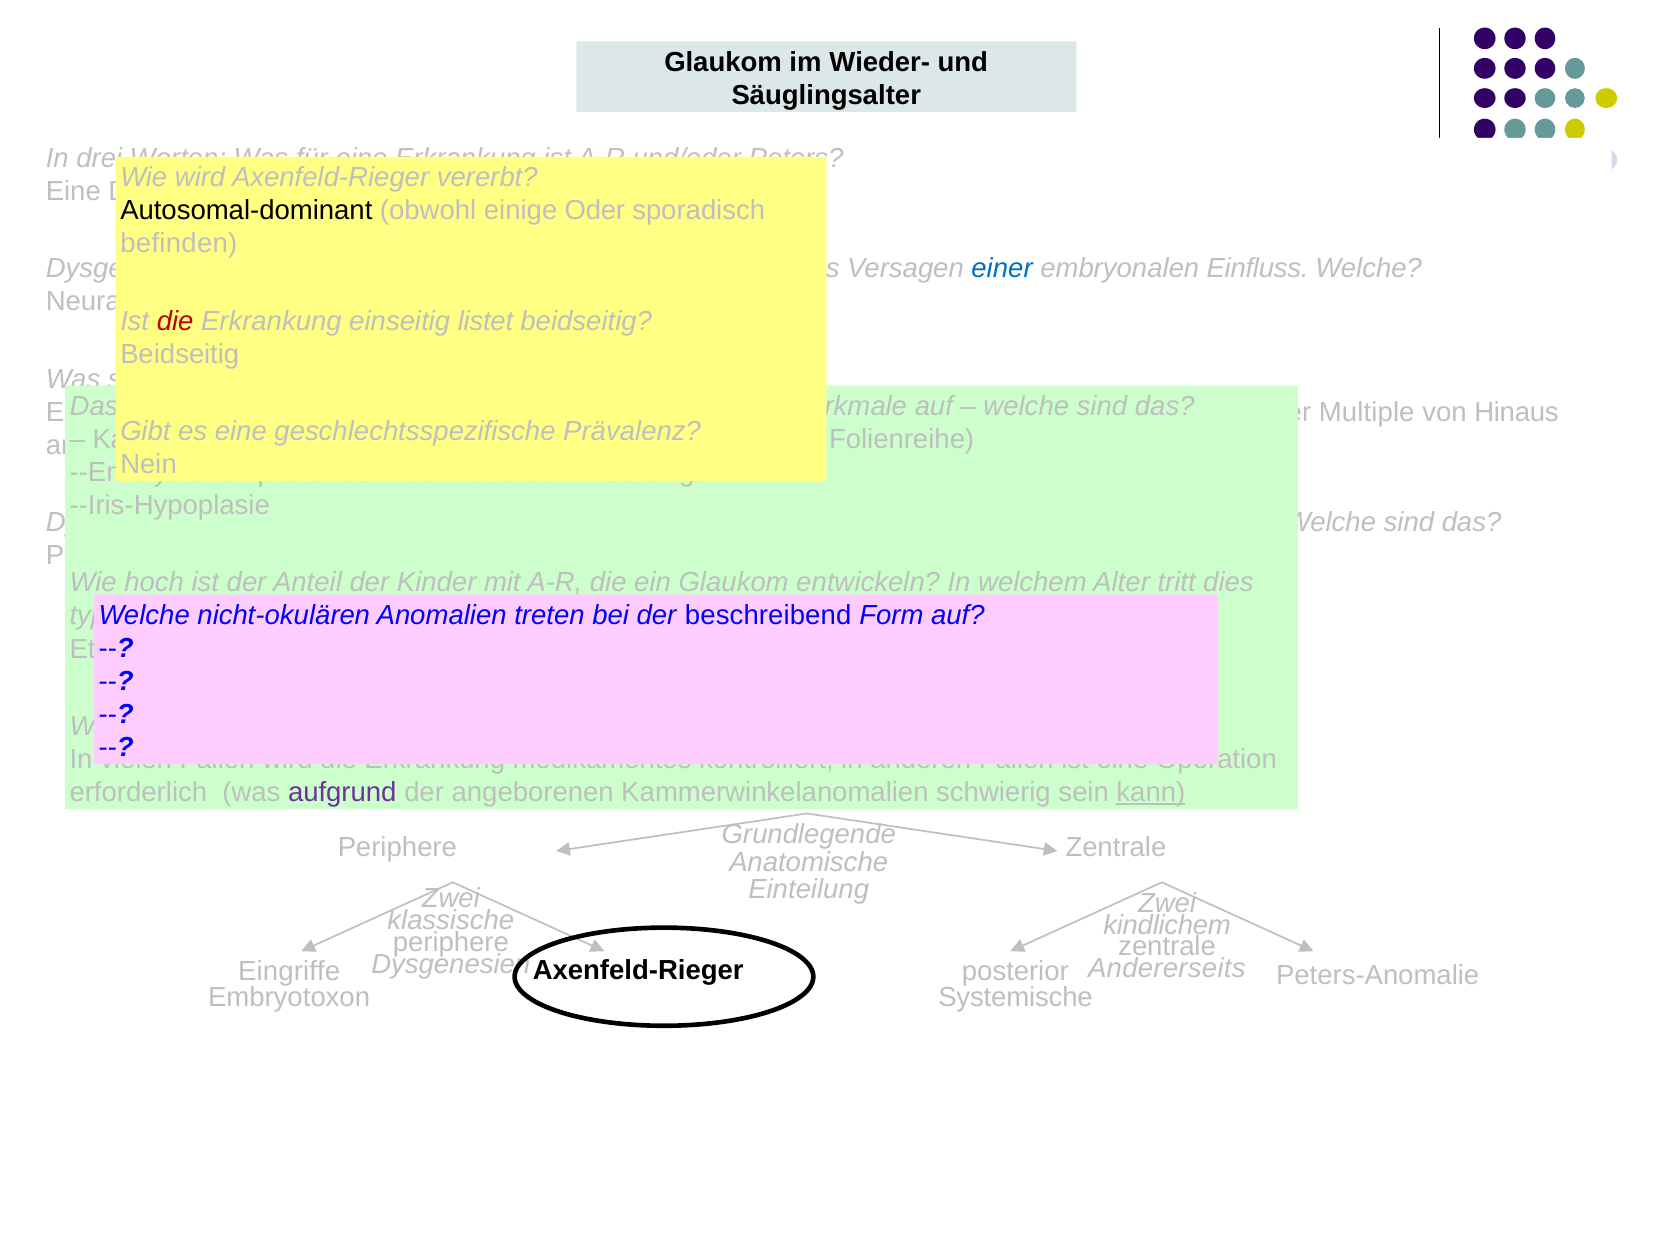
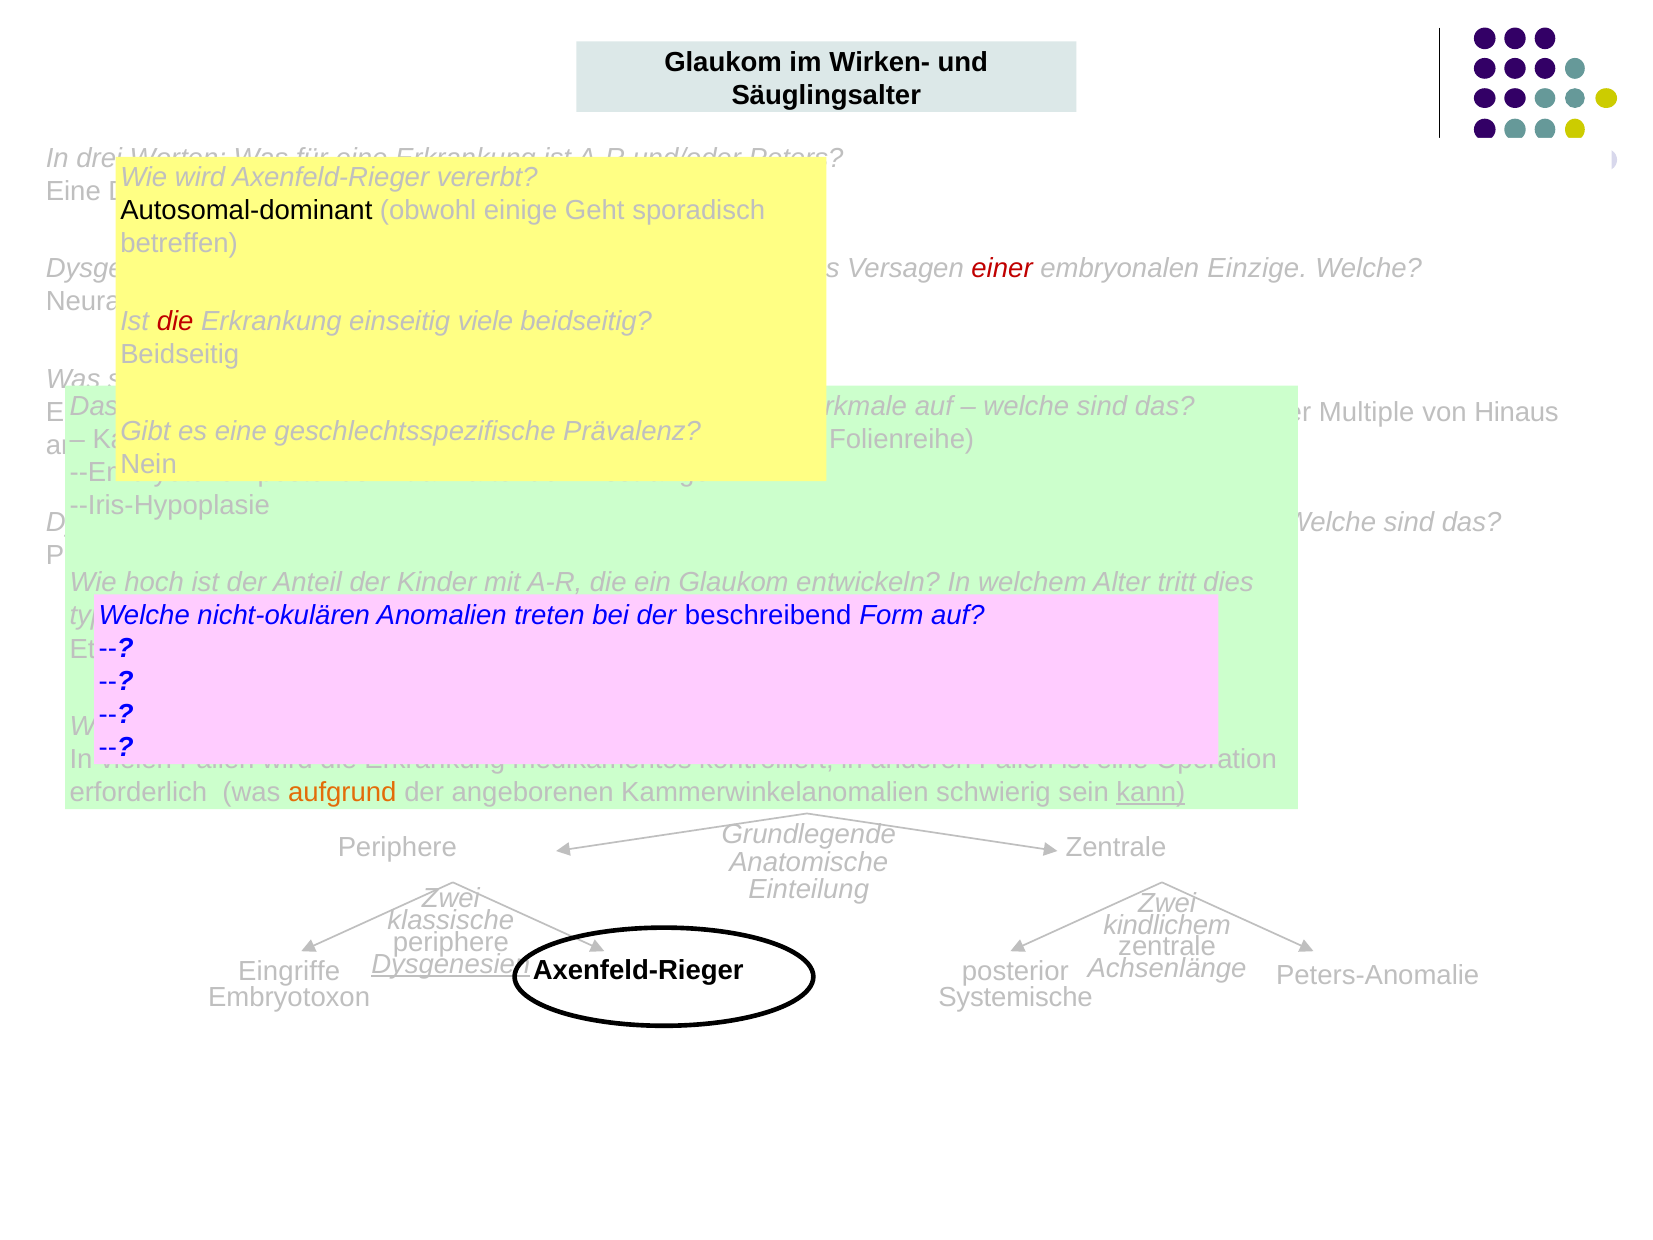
Wieder-: Wieder- -> Wirken- (880, 62)
Oder: Oder -> Geht (595, 211)
befinden: befinden -> betreffen (179, 244)
einer colour: blue -> red (1002, 269)
Einfluss: Einfluss -> Einzige (1257, 269)
listet: listet -> viele (486, 321)
aufgrund colour: purple -> orange (342, 792)
Dysgenesien underline: none -> present (451, 964)
Andererseits: Andererseits -> Achsenlänge (1167, 968)
